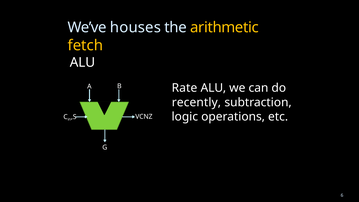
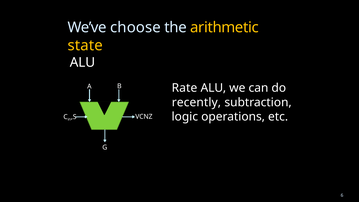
houses: houses -> choose (135, 28)
fetch: fetch -> state (85, 45)
